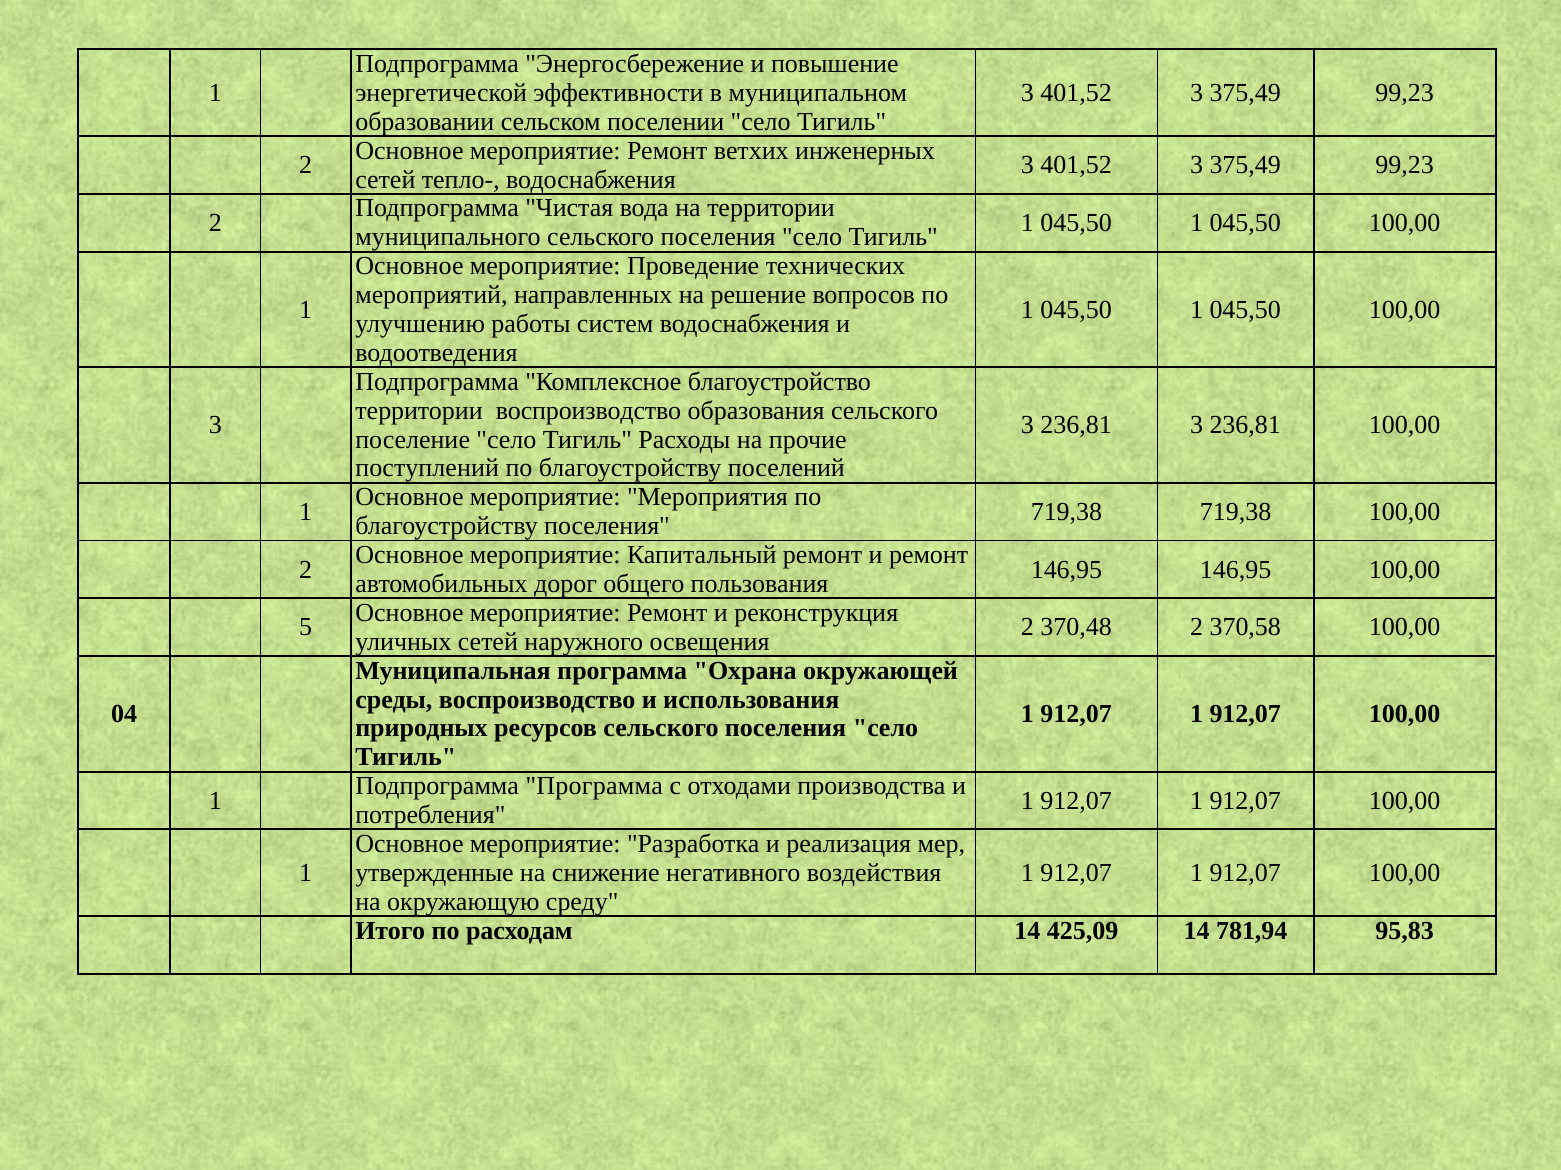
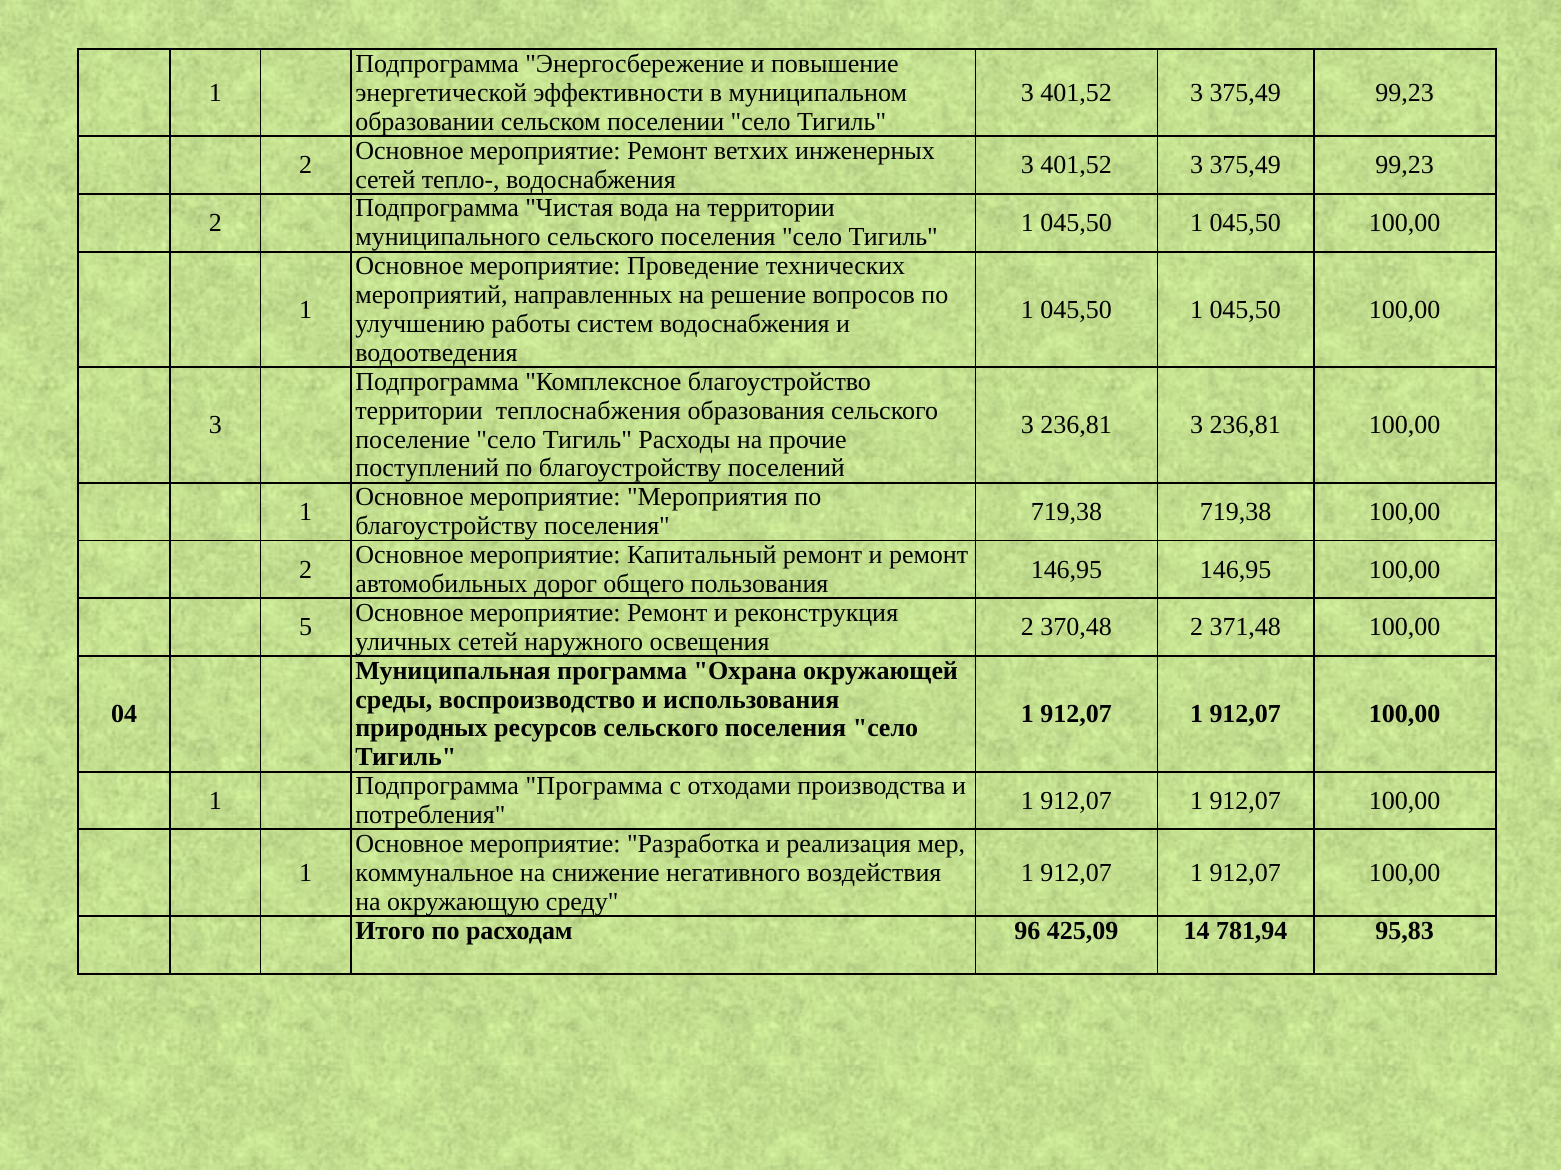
территории воспроизводство: воспроизводство -> теплоснабжения (588, 411)
370,58: 370,58 -> 371,48 (1245, 628)
утвержденные: утвержденные -> коммунальное (434, 873)
расходам 14: 14 -> 96 (1027, 931)
